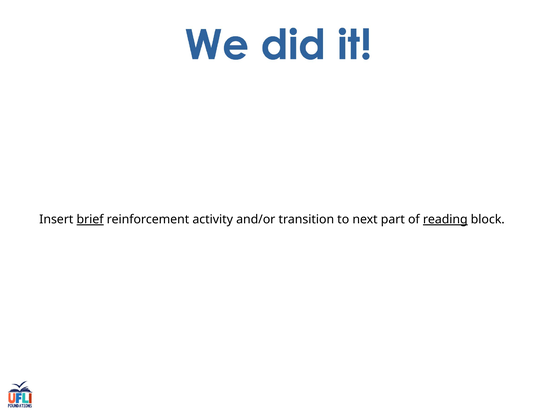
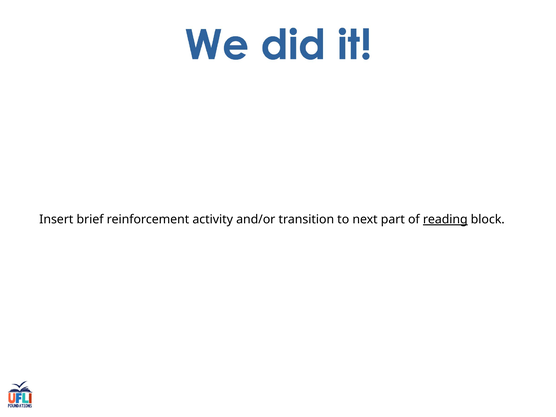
brief underline: present -> none (90, 220)
